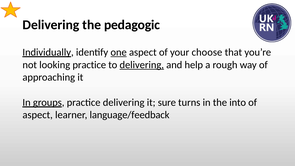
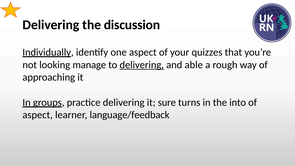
pedagogic: pedagogic -> discussion (132, 25)
one underline: present -> none (119, 52)
choose: choose -> quizzes (207, 52)
looking practice: practice -> manage (89, 65)
help: help -> able (194, 65)
